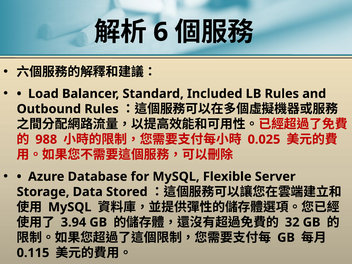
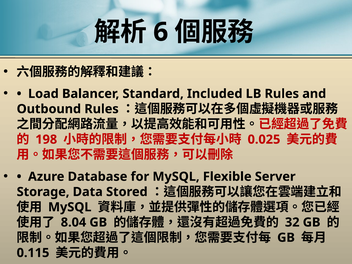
988: 988 -> 198 (46, 139)
3.94: 3.94 -> 8.04 (73, 222)
